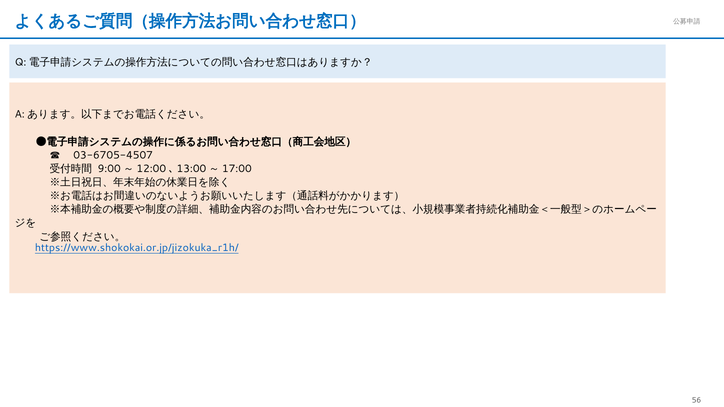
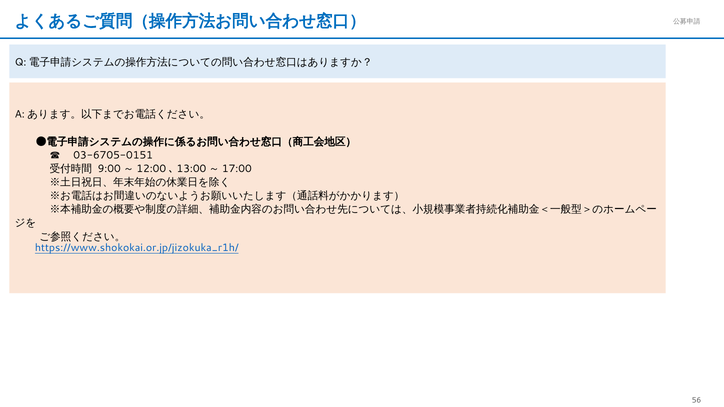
03-6705-4507: 03-6705-4507 -> 03-6705-0151 (113, 155)
